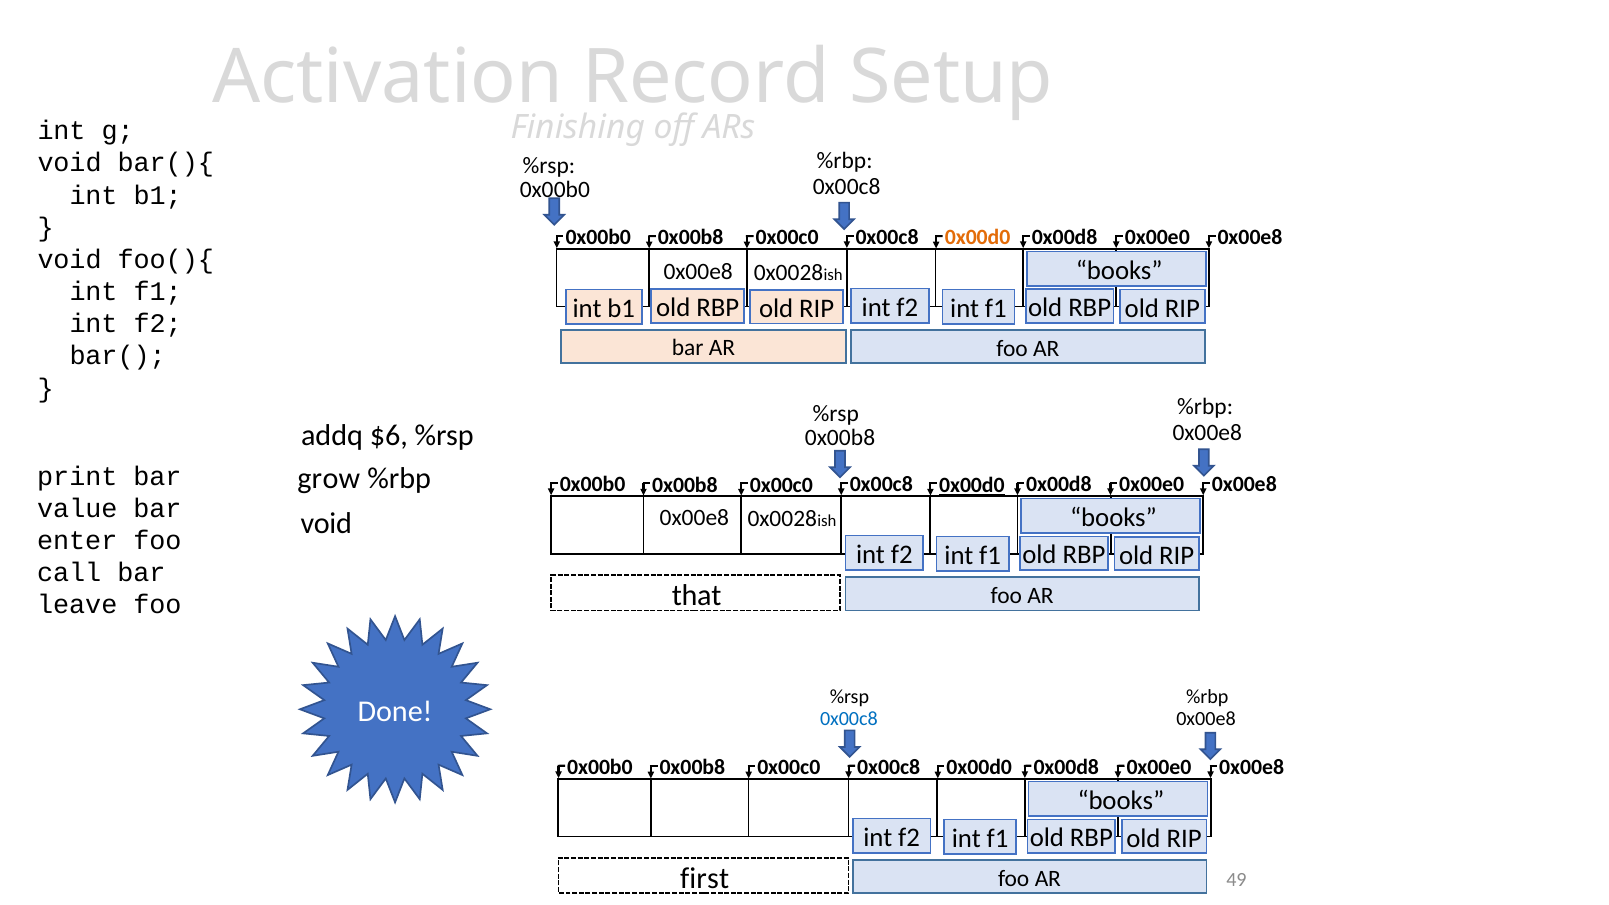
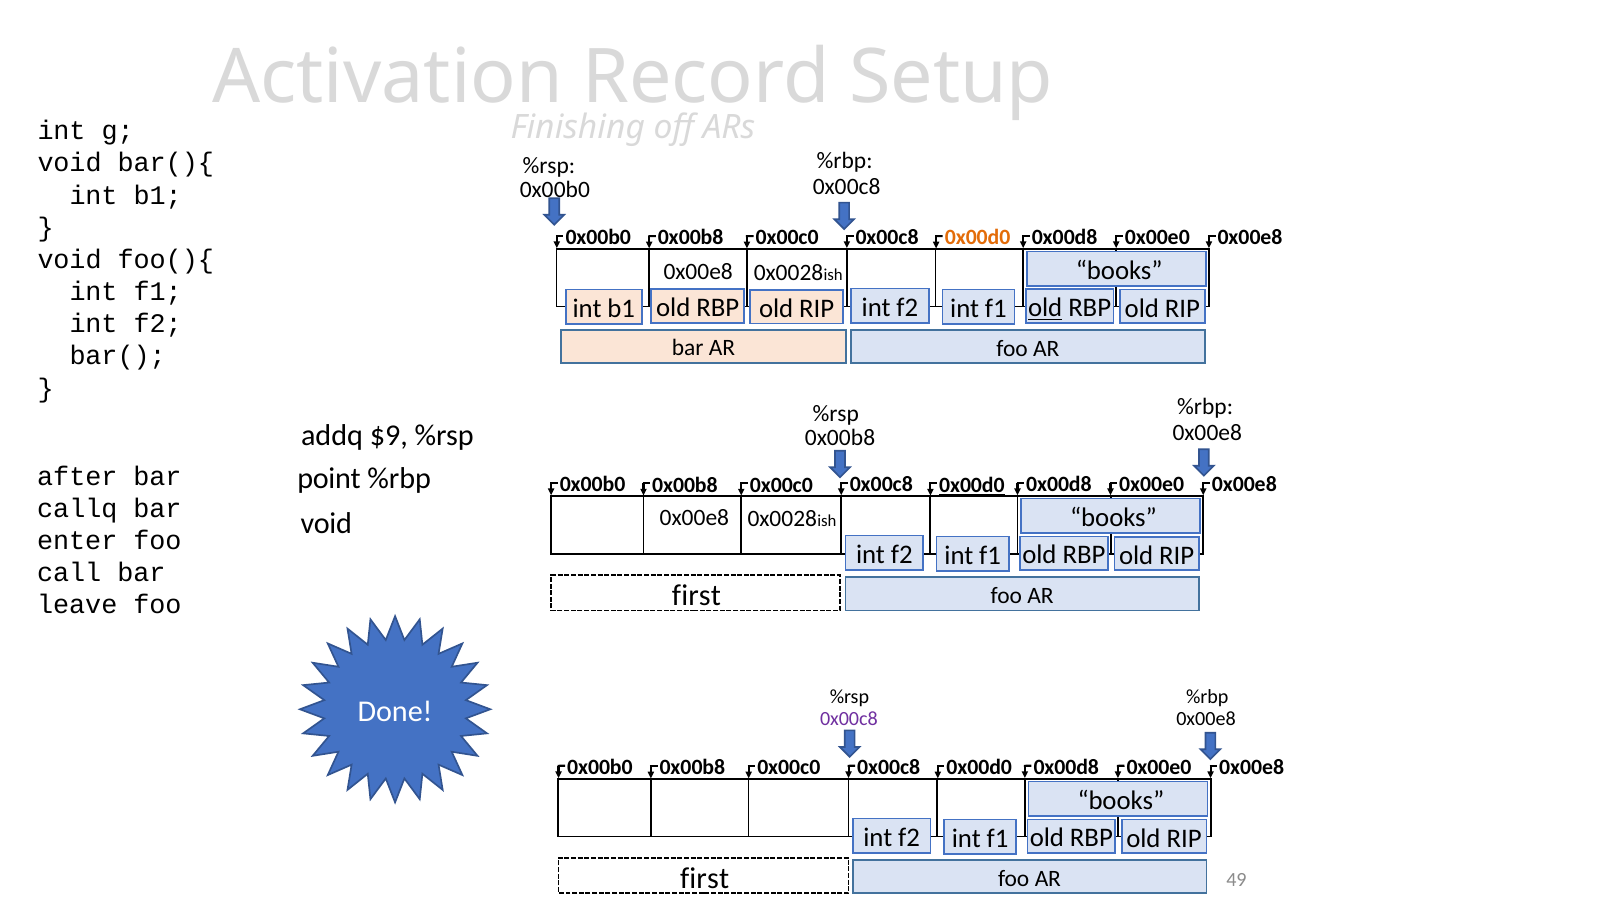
old underline: none -> present (1045, 308)
$6: $6 -> $9 (389, 435)
print: print -> after (77, 476)
grow: grow -> point (329, 479)
value: value -> callq (77, 509)
that: that -> first (696, 595)
0x00c8 colour: blue -> purple (849, 719)
